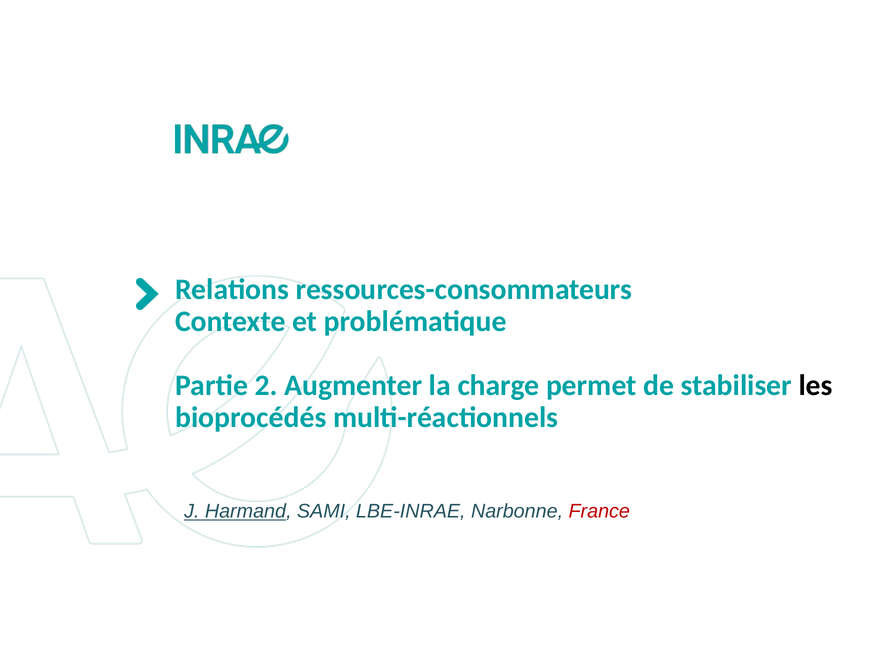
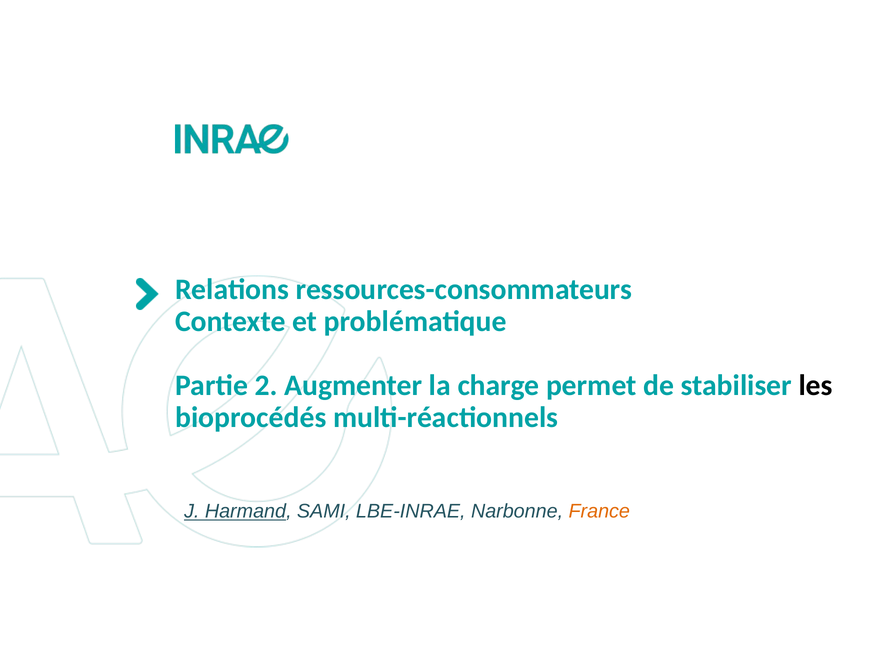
France colour: red -> orange (599, 512)
